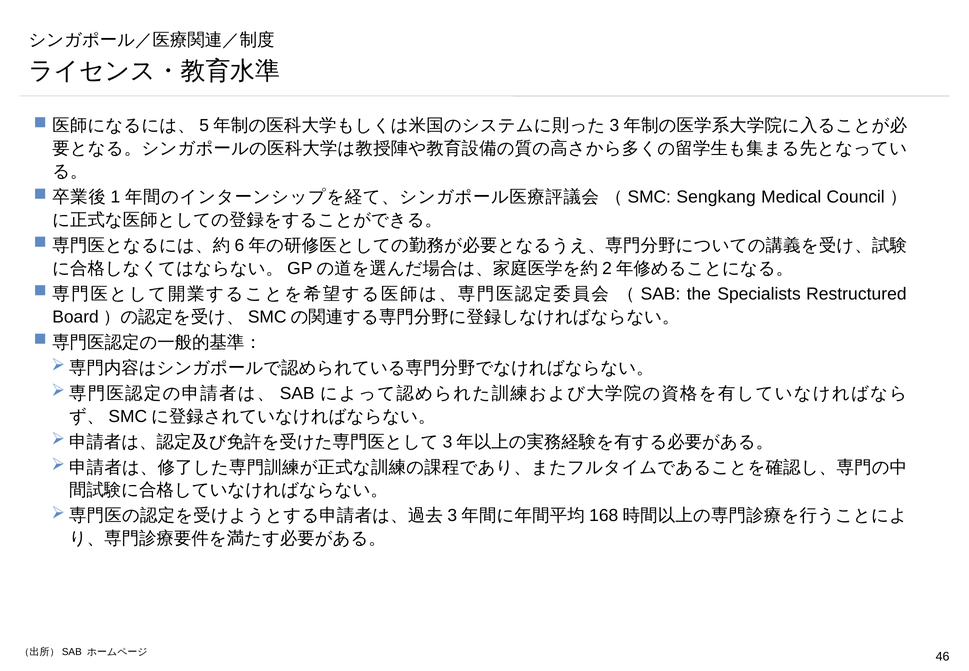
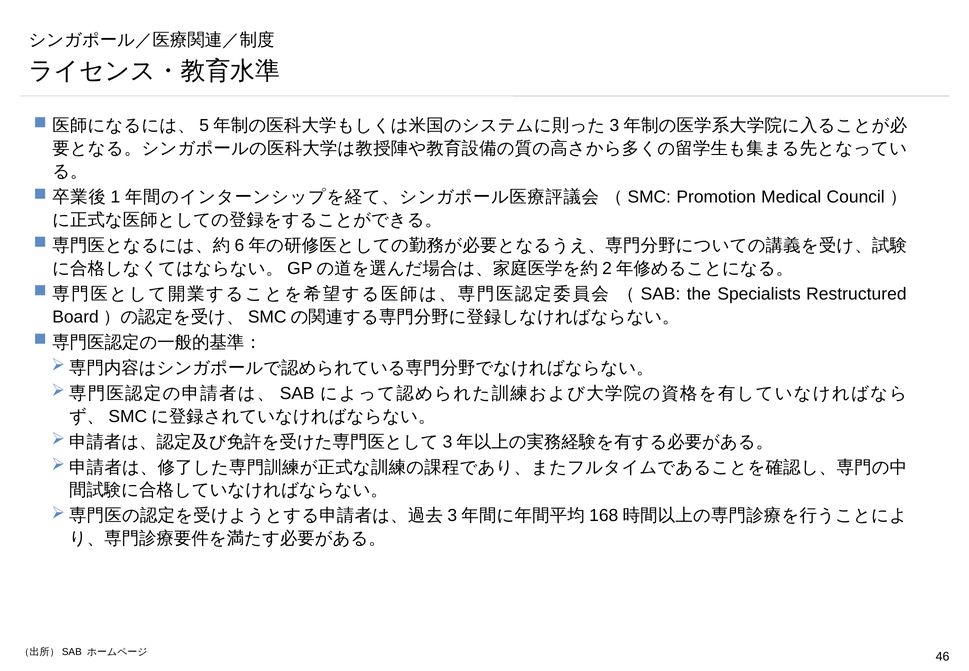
Sengkang: Sengkang -> Promotion (716, 197)
